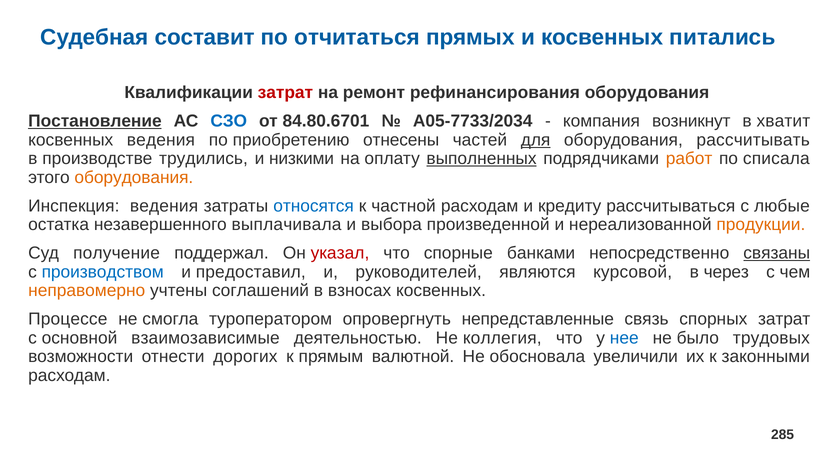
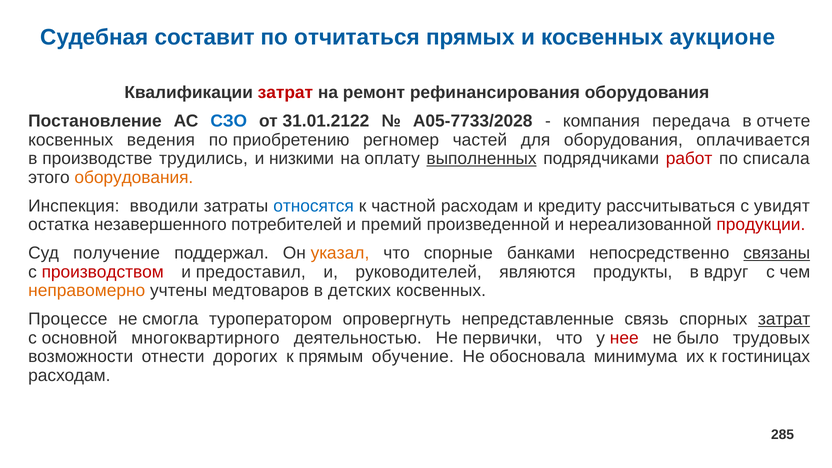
питались: питались -> аукционе (722, 37)
Постановление underline: present -> none (95, 121)
84.80.6701: 84.80.6701 -> 31.01.2122 (326, 121)
А05-7733/2034: А05-7733/2034 -> А05-7733/2028 (473, 121)
возникнут: возникнут -> передача (691, 121)
хватит: хватит -> отчете (783, 121)
отнесены: отнесены -> регномер (401, 140)
для underline: present -> none (536, 140)
рассчитывать: рассчитывать -> оплачивается (753, 140)
работ colour: orange -> red (689, 159)
Инспекция ведения: ведения -> вводили (164, 206)
любые: любые -> увидят (782, 206)
выплачивала: выплачивала -> потребителей (287, 225)
выбора: выбора -> премий (391, 225)
продукции colour: orange -> red (761, 225)
указал colour: red -> orange (340, 253)
производством colour: blue -> red (103, 272)
курсовой: курсовой -> продукты (633, 272)
через: через -> вдруг (726, 272)
соглашений: соглашений -> медтоваров (261, 291)
взносах: взносах -> детских (359, 291)
затрат underline: none -> present (784, 319)
взаимозависимые: взаимозависимые -> многоквартирного (205, 338)
коллегия: коллегия -> первички (502, 338)
нее colour: blue -> red (624, 338)
валютной: валютной -> обучение (413, 357)
увеличили: увеличили -> минимума (636, 357)
законными: законными -> гостиницах (766, 357)
